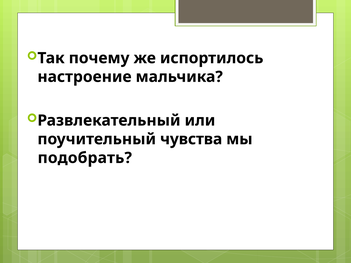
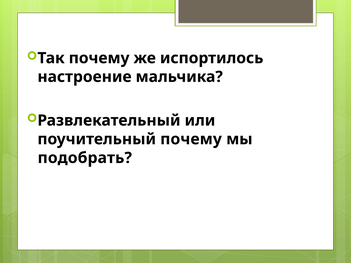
поучительный чувства: чувства -> почему (191, 139)
